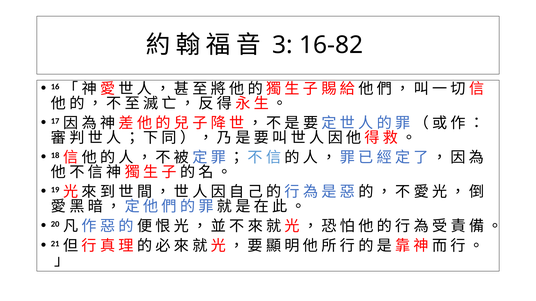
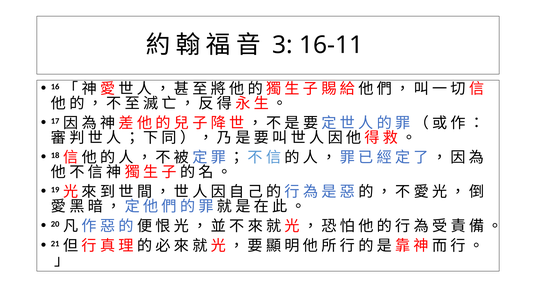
16-82: 16-82 -> 16-11 (331, 45)
